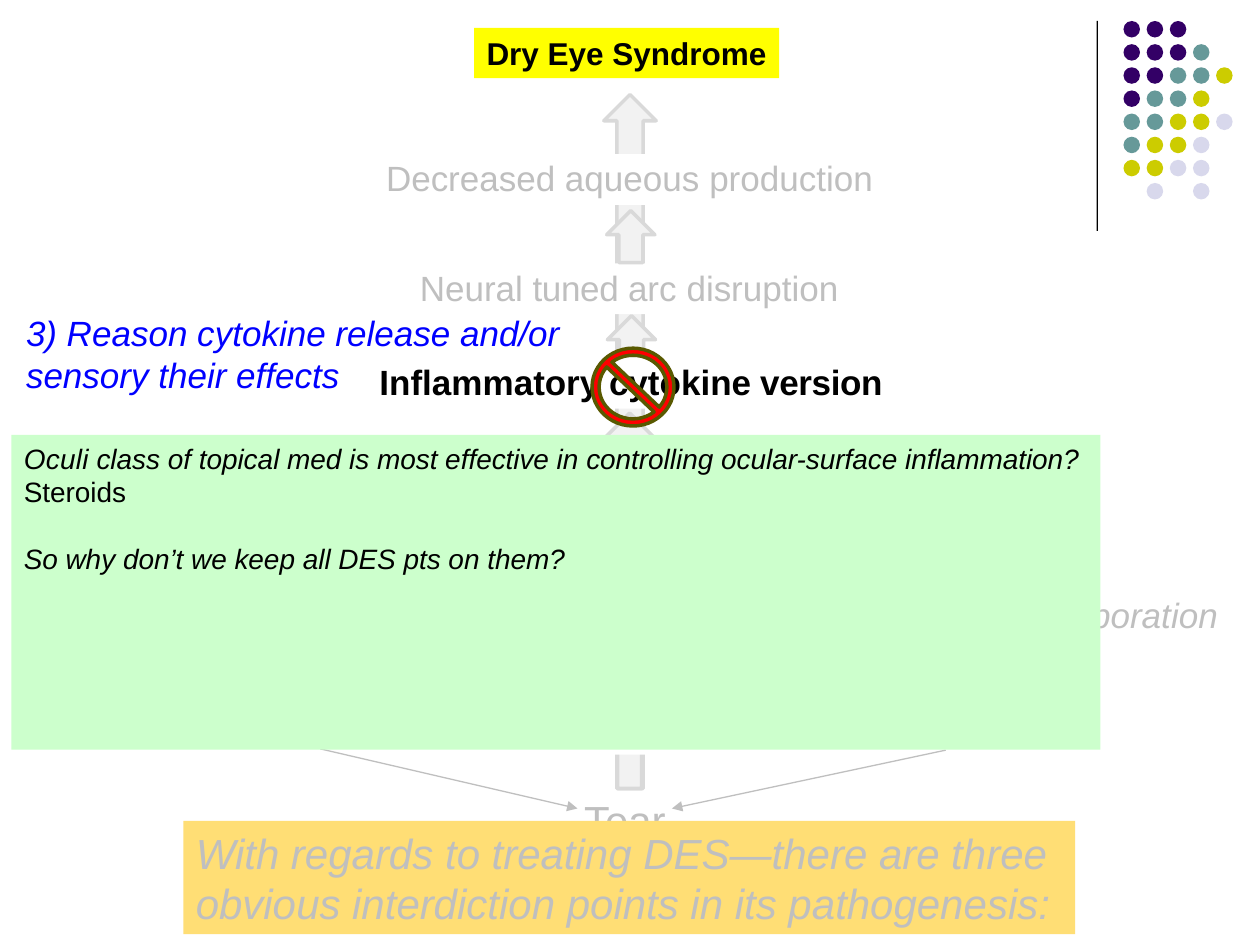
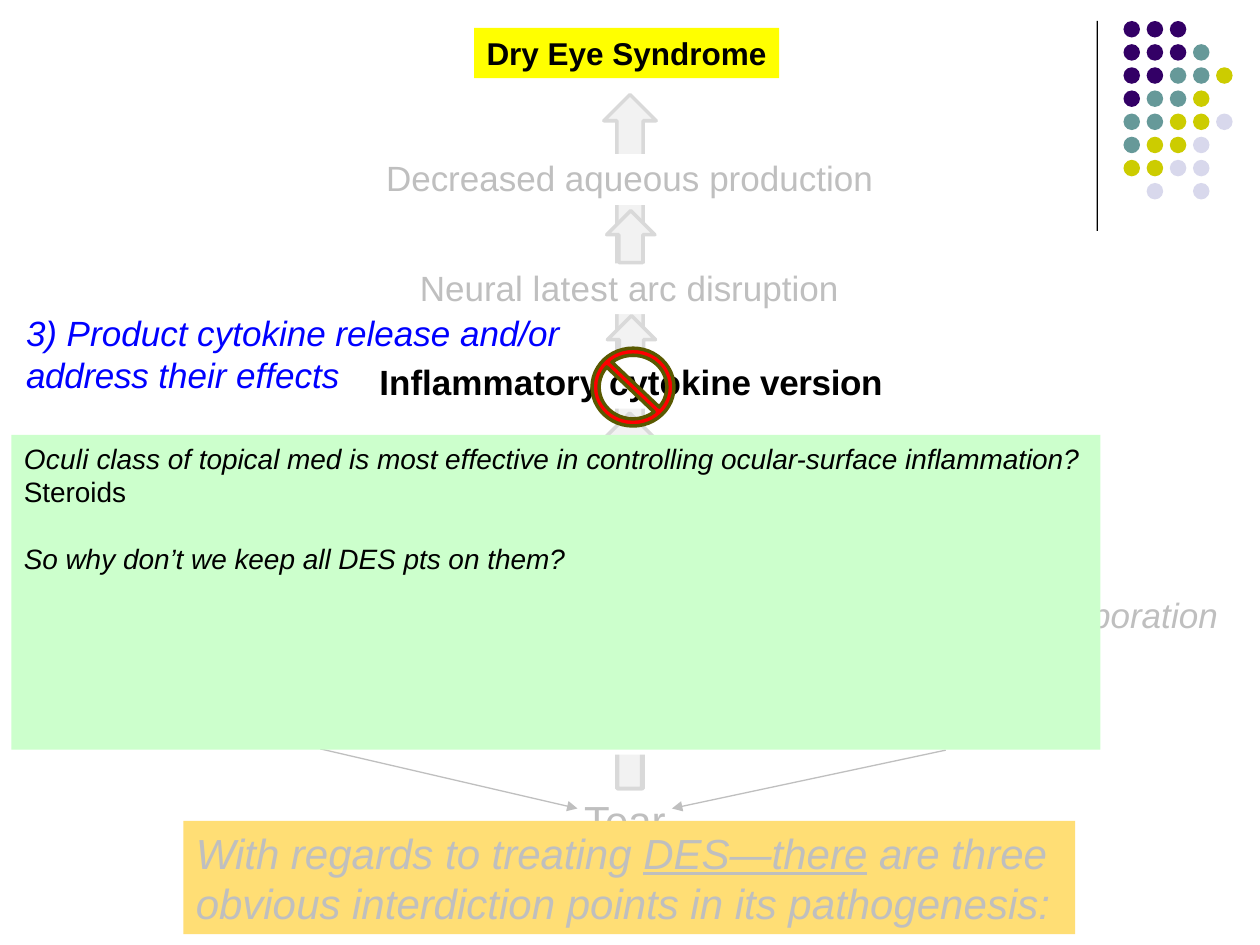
tuned: tuned -> latest (575, 289)
Reason: Reason -> Product (127, 335)
sensory: sensory -> address (87, 377)
DES—there underline: none -> present (755, 855)
